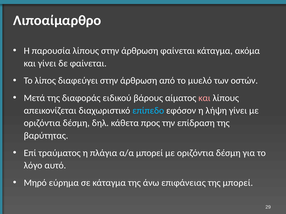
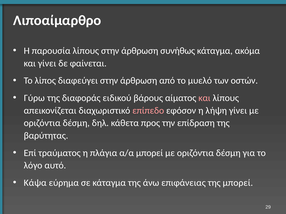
άρθρωση φαίνεται: φαίνεται -> συνήθως (178, 51)
Μετά: Μετά -> Γύρω (34, 98)
επίπεδο colour: light blue -> pink (148, 111)
Μηρό: Μηρό -> Κάψα (35, 183)
